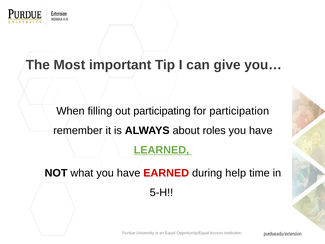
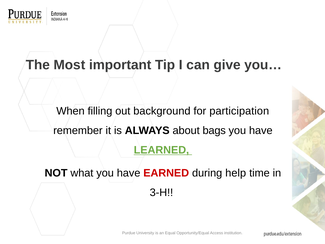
participating: participating -> background (162, 111)
roles: roles -> bags (214, 130)
5-H: 5-H -> 3-H (161, 192)
